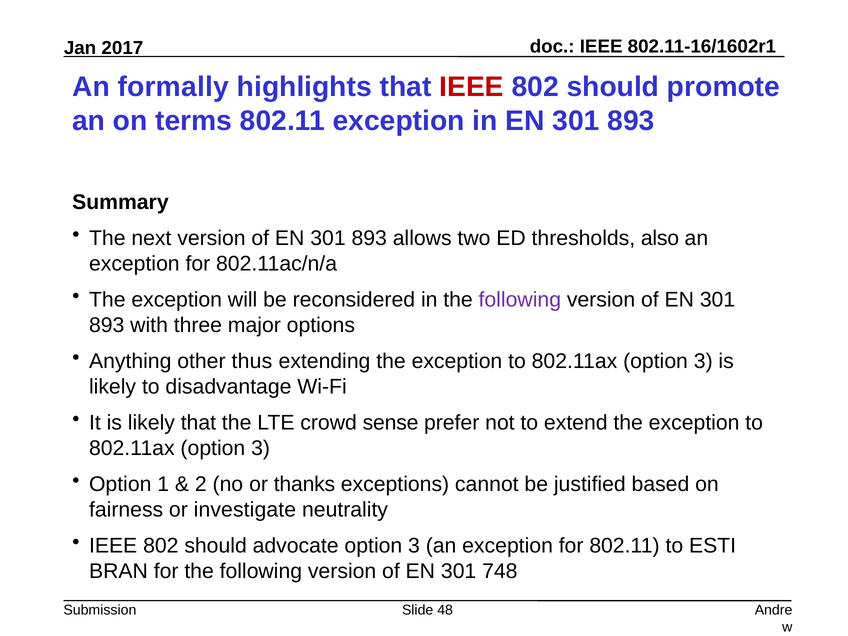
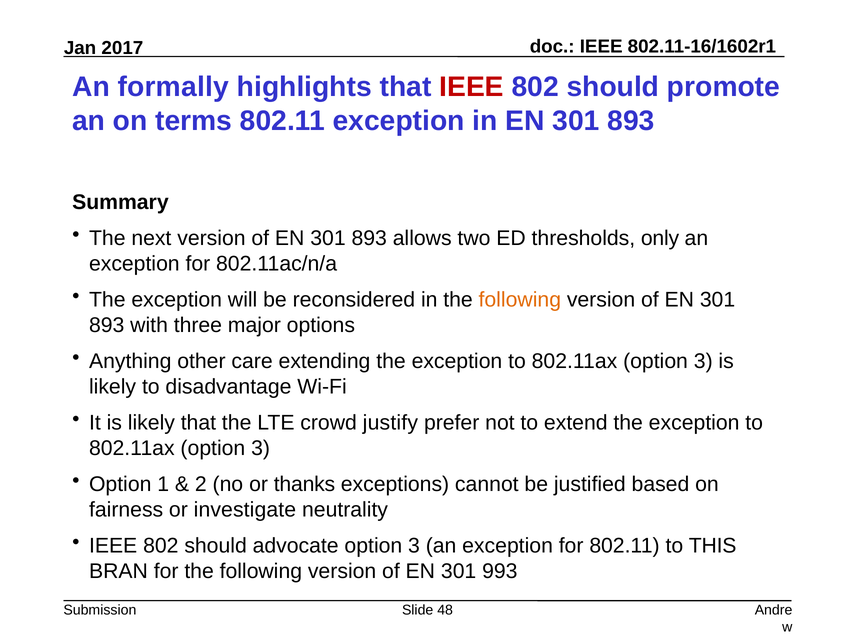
also: also -> only (660, 238)
following colour: purple -> orange (520, 300)
thus: thus -> care (252, 361)
sense: sense -> justify (390, 423)
ESTI: ESTI -> THIS (713, 546)
748: 748 -> 993 (500, 571)
